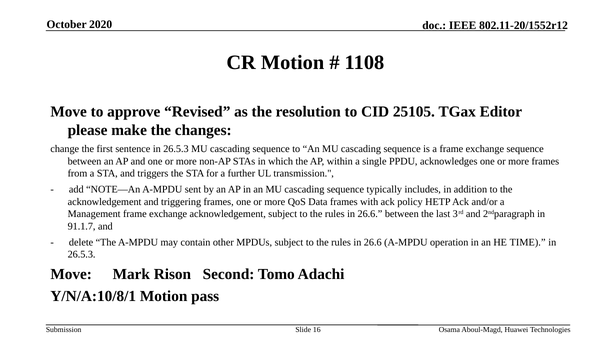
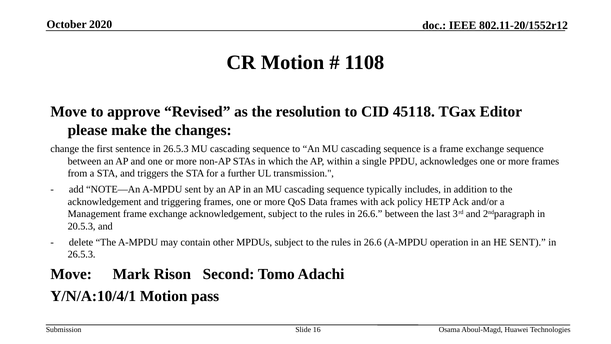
25105: 25105 -> 45118 (414, 112)
91.1.7: 91.1.7 -> 20.5.3 (82, 226)
HE TIME: TIME -> SENT (528, 242)
Y/N/A:10/8/1: Y/N/A:10/8/1 -> Y/N/A:10/4/1 (93, 296)
